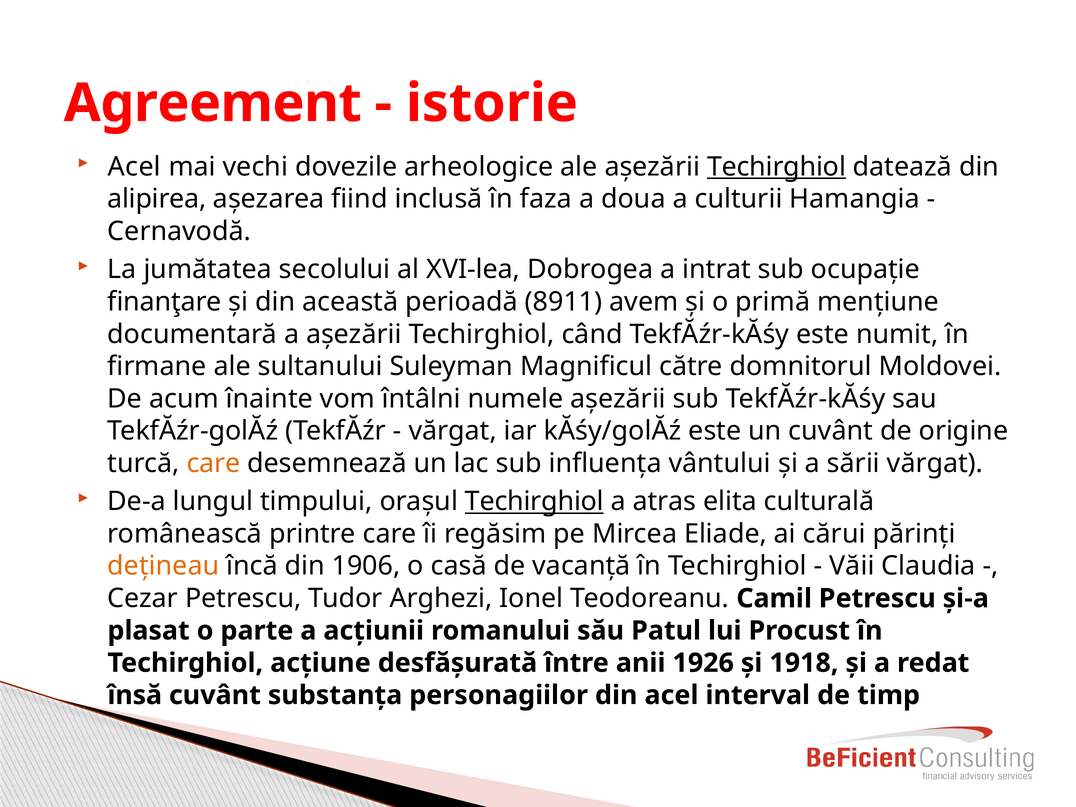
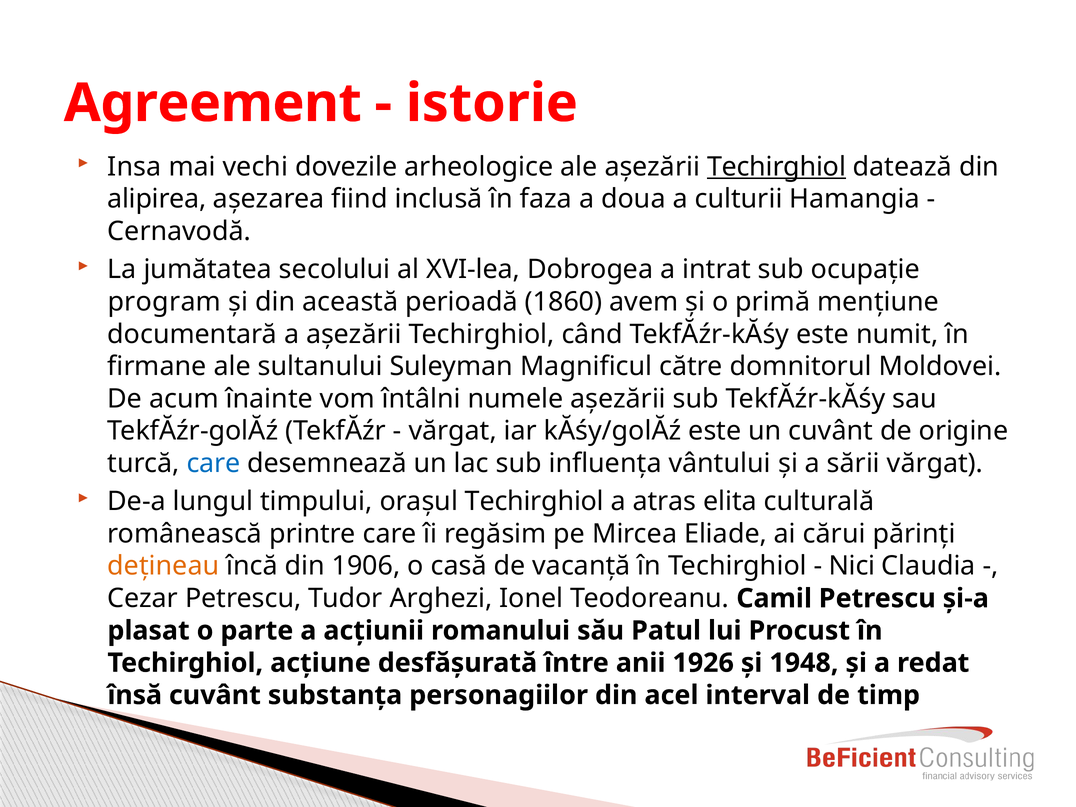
Acel: Acel -> Insa (134, 167)
finanţare: finanţare -> program (164, 302)
8911: 8911 -> 1860 (564, 302)
care colour: orange -> blue (213, 463)
Techirghiol underline: present -> none (534, 502)
Văii: Văii -> Nici (852, 566)
1918: 1918 -> 1948 (804, 663)
